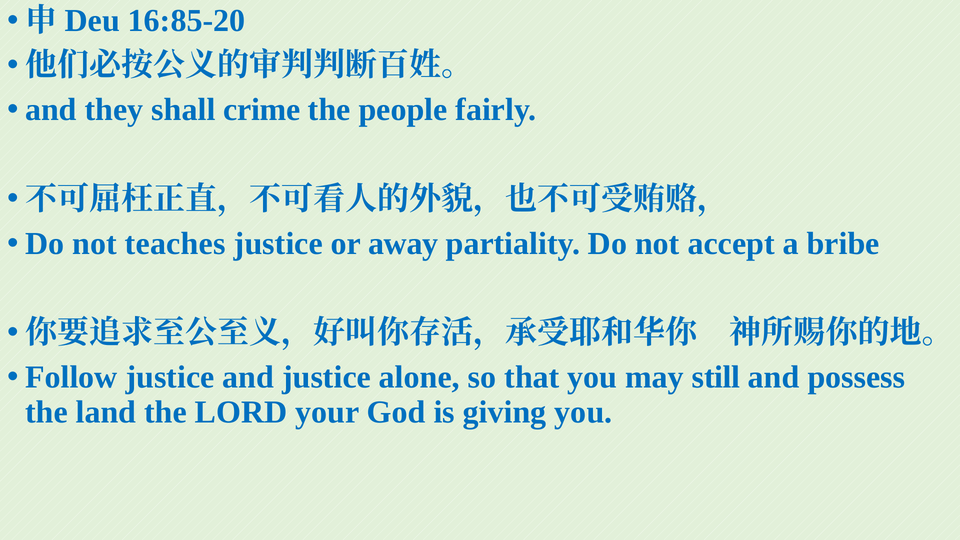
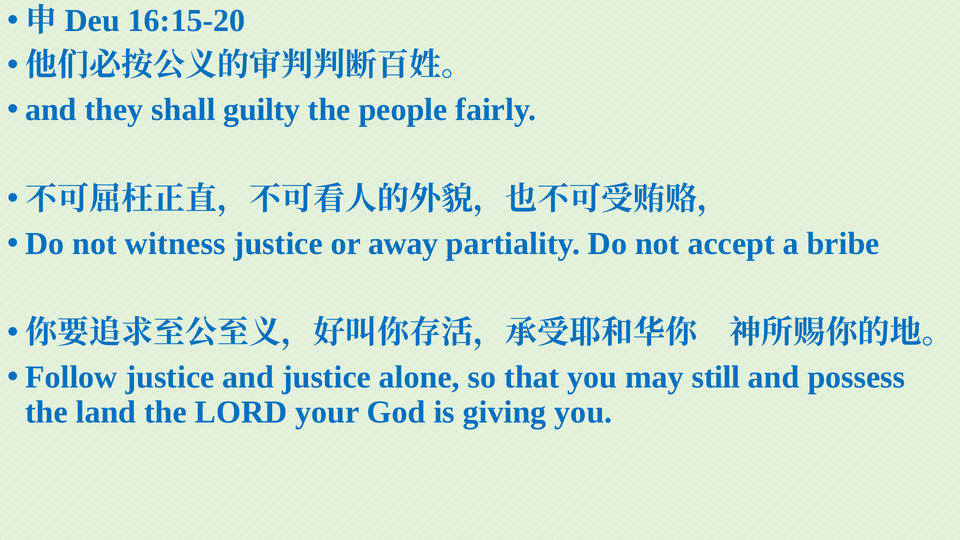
16:85-20: 16:85-20 -> 16:15-20 (187, 21)
crime: crime -> guilty (262, 110)
teaches: teaches -> witness (175, 244)
